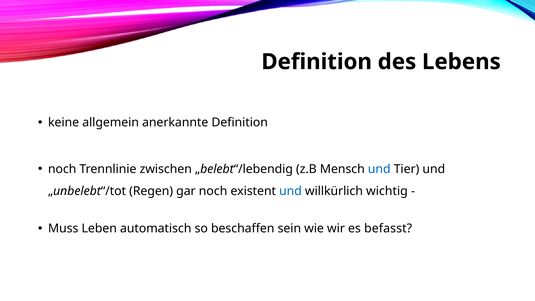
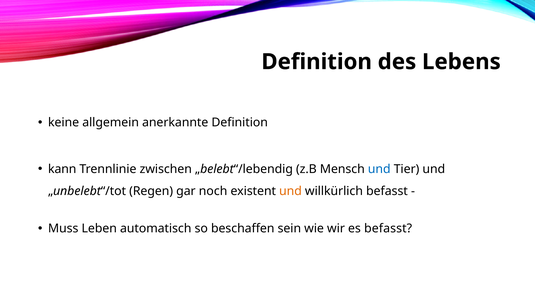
noch: noch -> kann (62, 169)
und colour: blue -> orange (290, 191)
willkürlich wichtig: wichtig -> befasst (387, 191)
